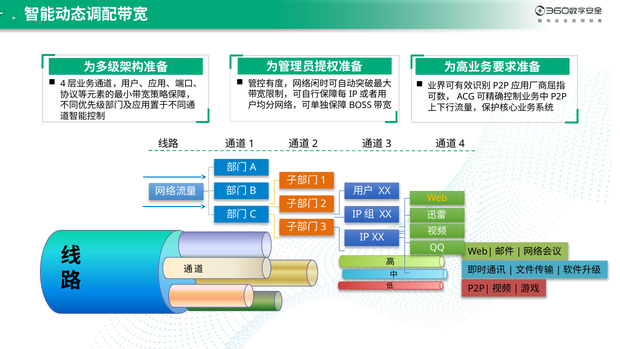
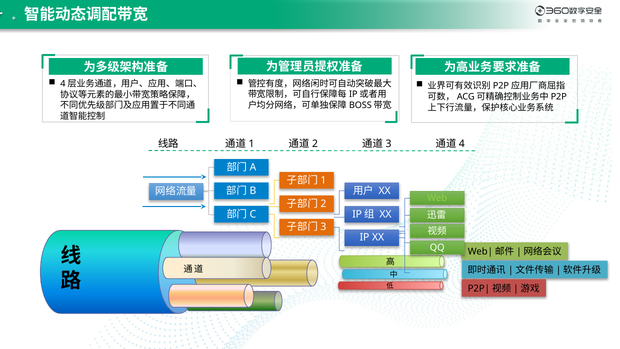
Web colour: yellow -> light green (437, 198)
